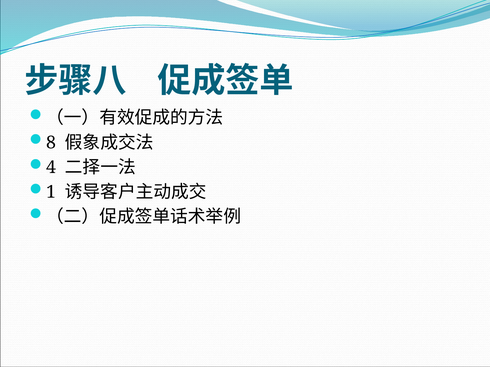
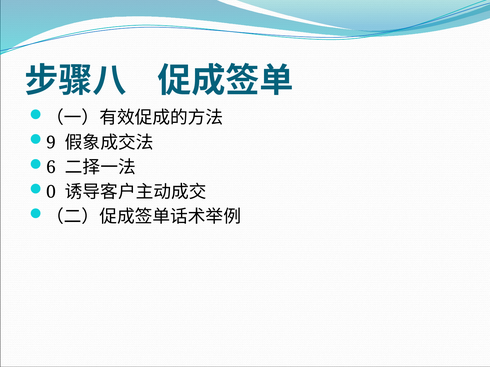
8: 8 -> 9 (51, 143)
4: 4 -> 6 (51, 167)
1: 1 -> 0 (51, 192)
